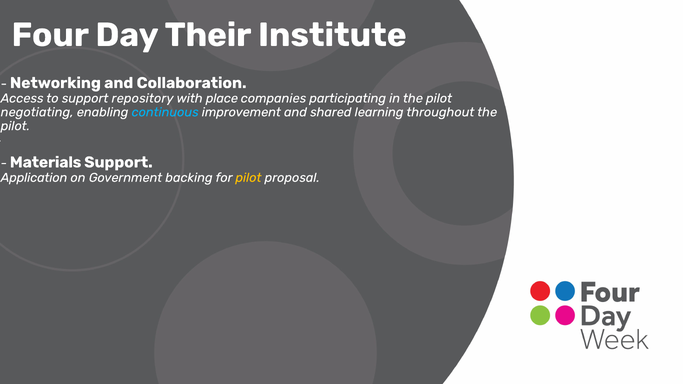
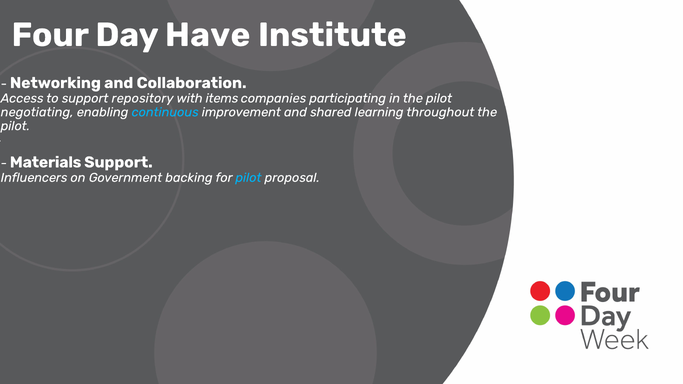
Their: Their -> Have (208, 35)
place: place -> items (222, 98)
Application: Application -> Influencers (34, 178)
pilot colour: yellow -> light blue (248, 178)
